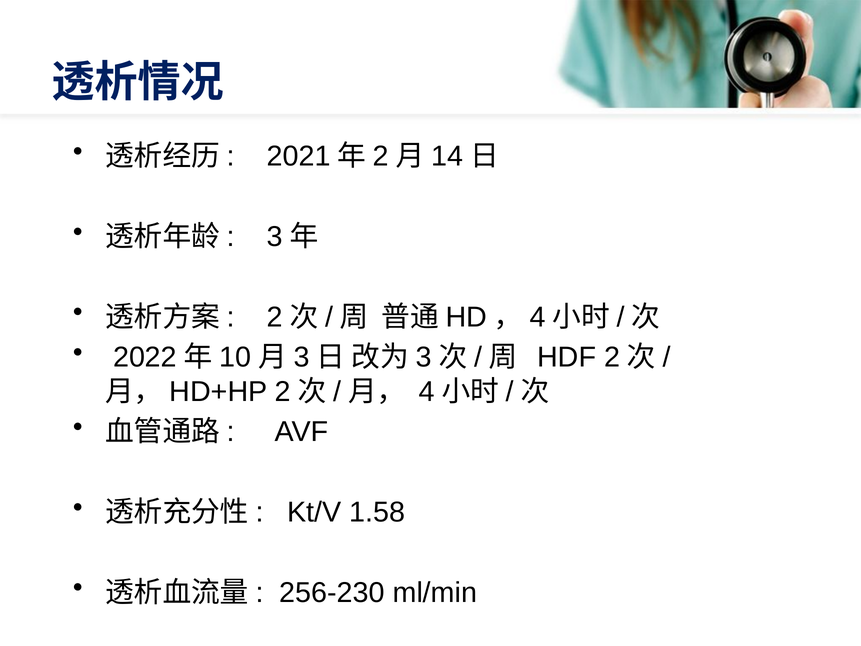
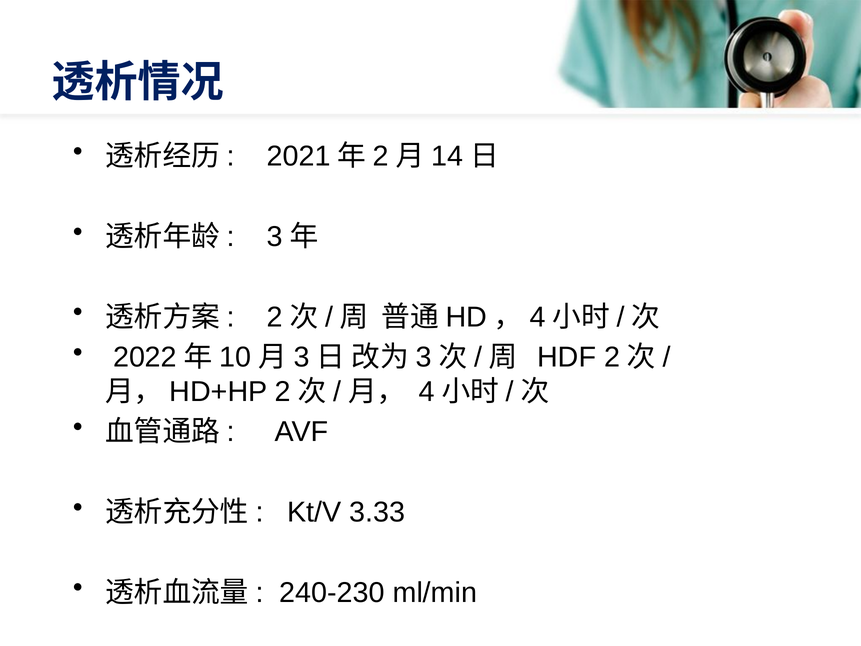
1.58: 1.58 -> 3.33 (377, 512)
256-230: 256-230 -> 240-230 (332, 592)
